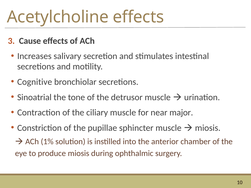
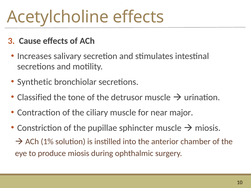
Cognitive: Cognitive -> Synthetic (35, 82)
Sinoatrial: Sinoatrial -> Classified (34, 97)
